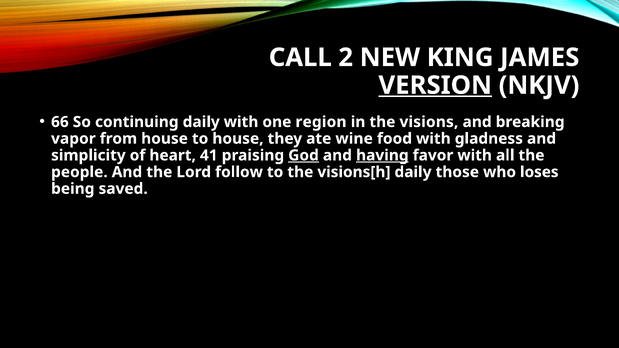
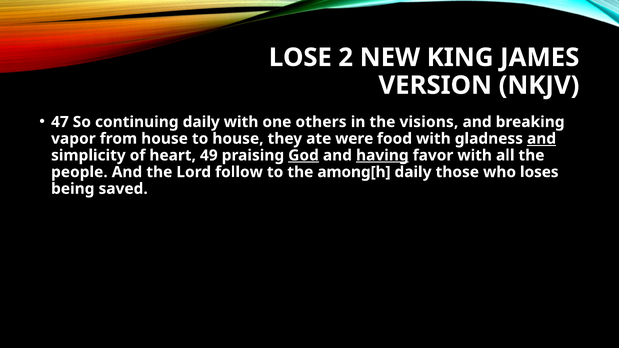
CALL: CALL -> LOSE (300, 58)
VERSION underline: present -> none (435, 85)
66: 66 -> 47 (60, 122)
region: region -> others (321, 122)
wine: wine -> were (354, 139)
and underline: none -> present (542, 139)
41: 41 -> 49 (209, 155)
visions[h: visions[h -> among[h (354, 172)
